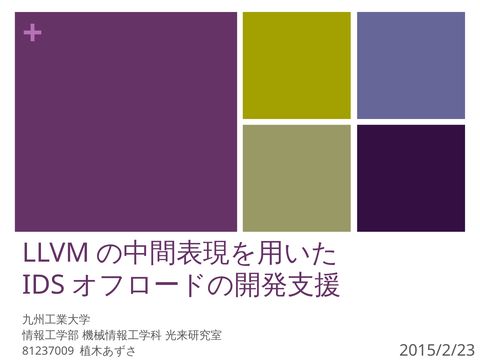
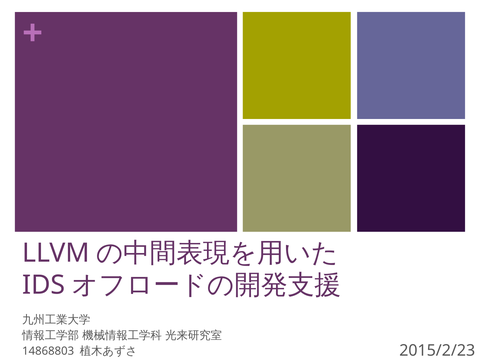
81237009: 81237009 -> 14868803 (48, 351)
